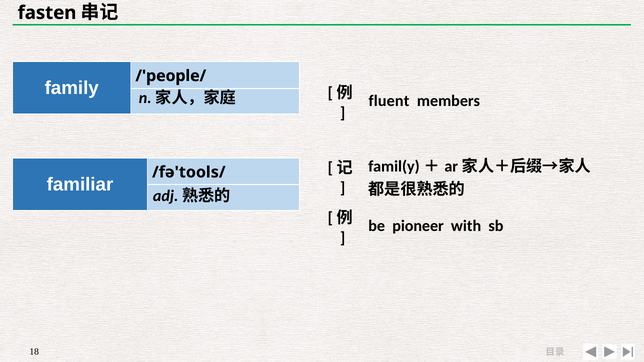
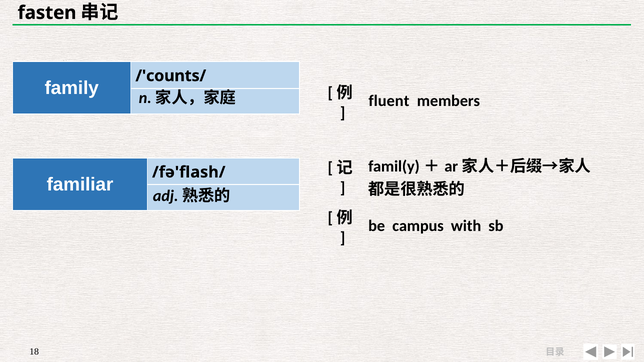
/'people/: /'people/ -> /'counts/ (171, 76)
/fə'tools/: /fə'tools/ -> /fə'flash/ (189, 172)
pioneer: pioneer -> campus (418, 226)
